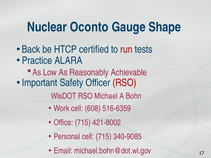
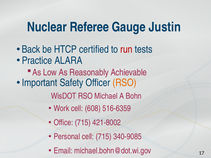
Oconto: Oconto -> Referee (89, 27)
Shape: Shape -> Justin (165, 27)
RSO colour: red -> orange (125, 83)
